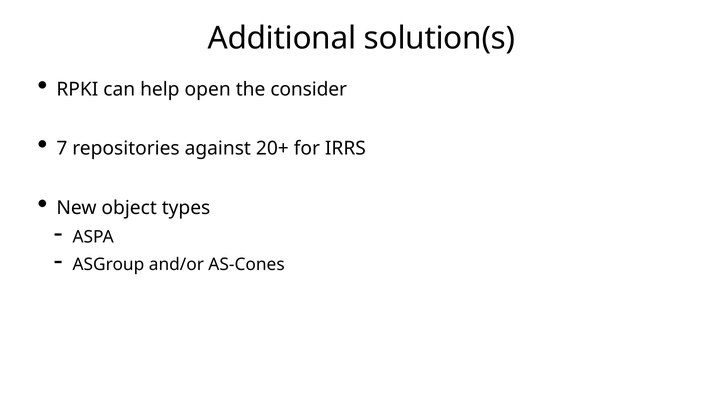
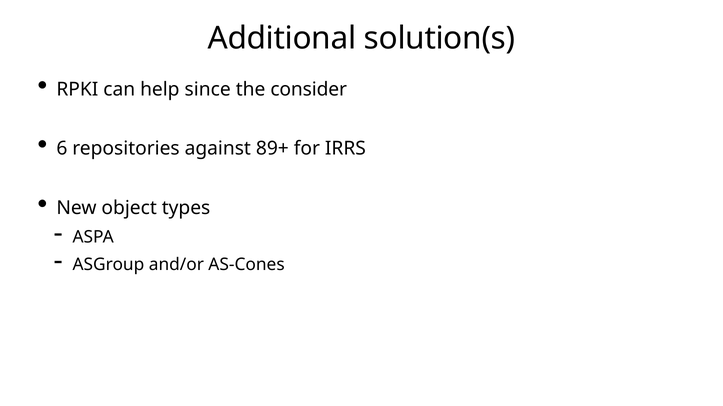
open: open -> since (208, 89)
7: 7 -> 6 (62, 149)
20+: 20+ -> 89+ (272, 149)
